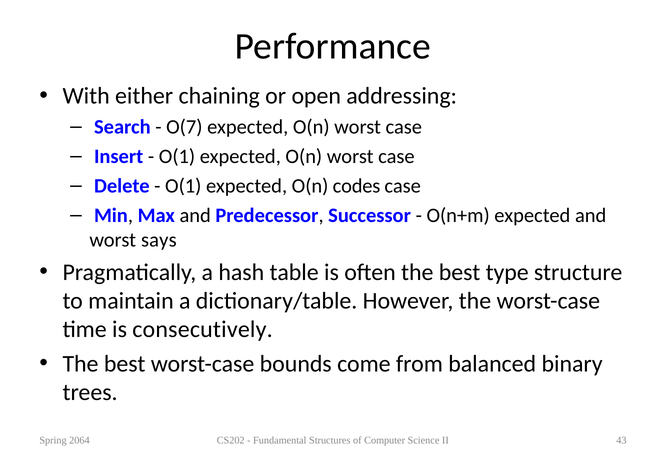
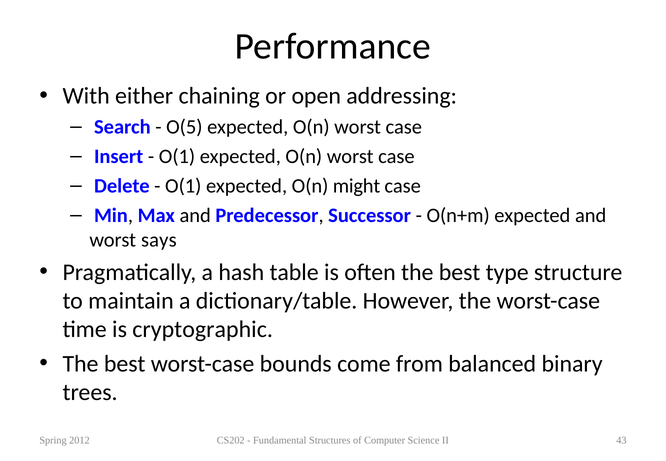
O(7: O(7 -> O(5 (184, 127)
codes: codes -> might (357, 186)
consecutively: consecutively -> cryptographic (203, 330)
2064: 2064 -> 2012 (79, 440)
